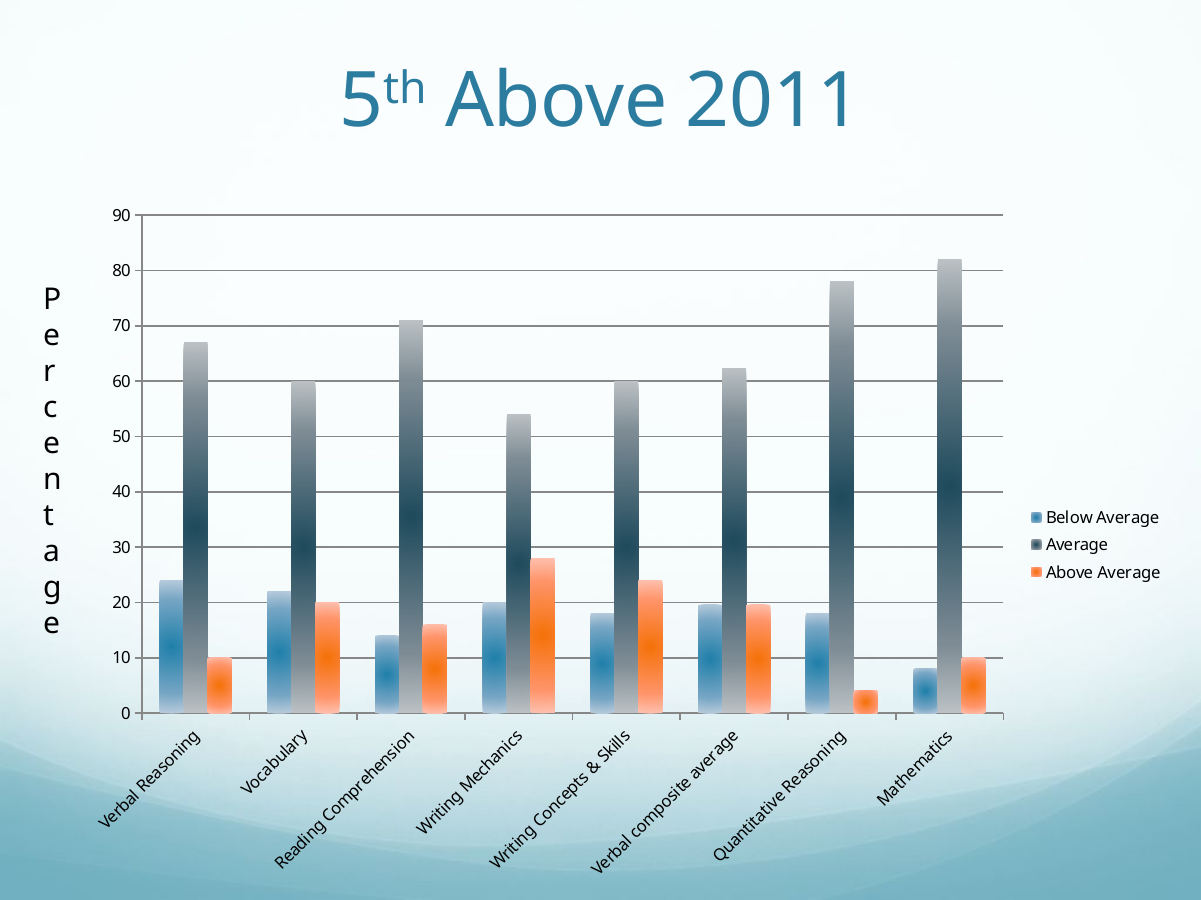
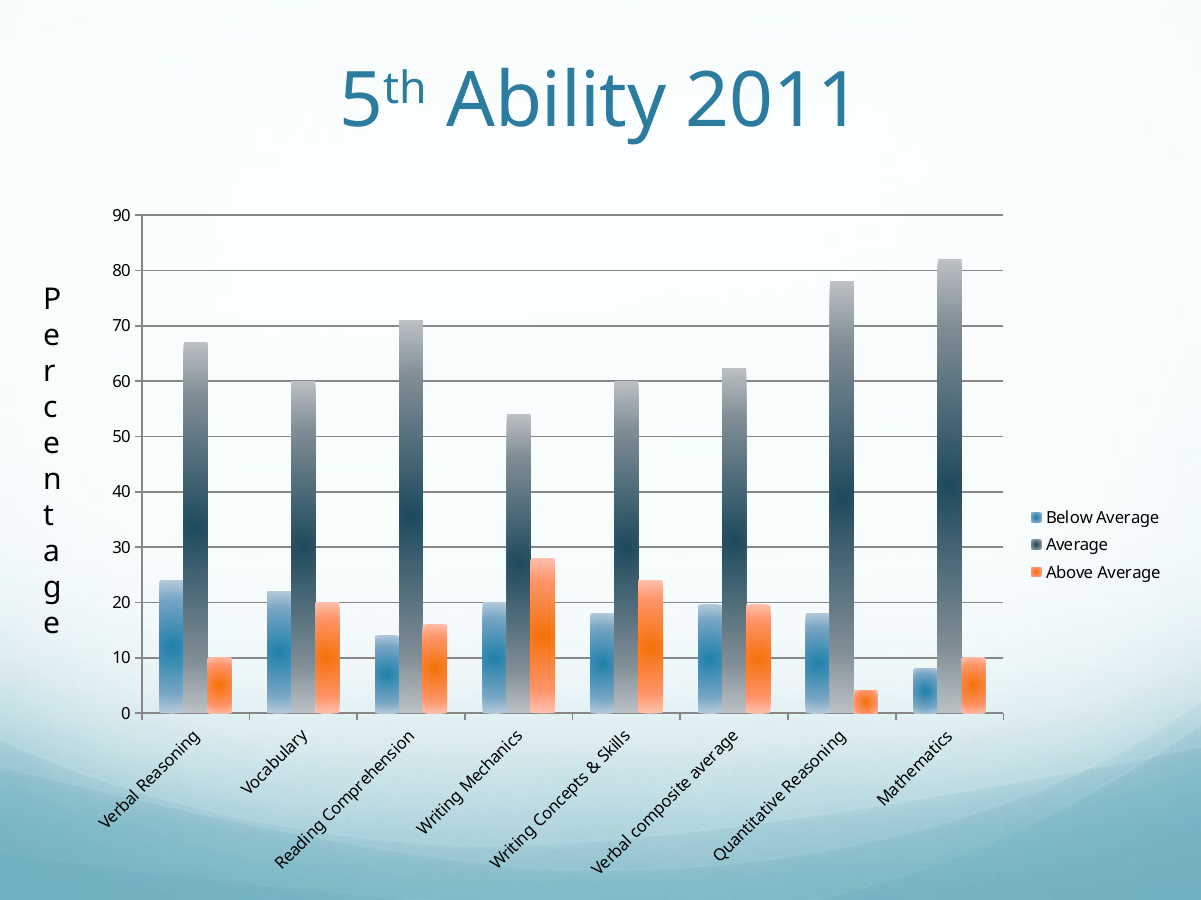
Above: Above -> Ability (556, 101)
